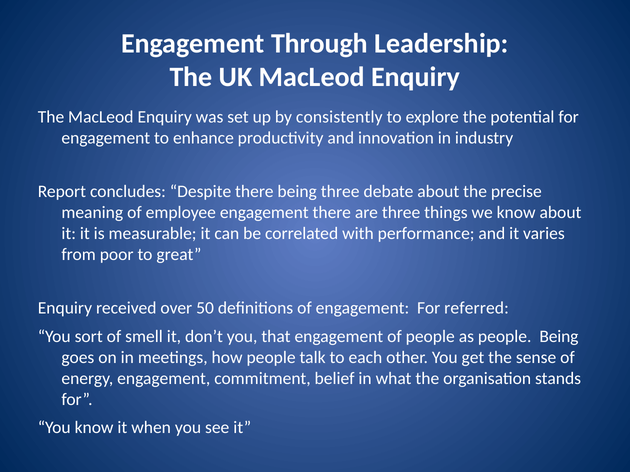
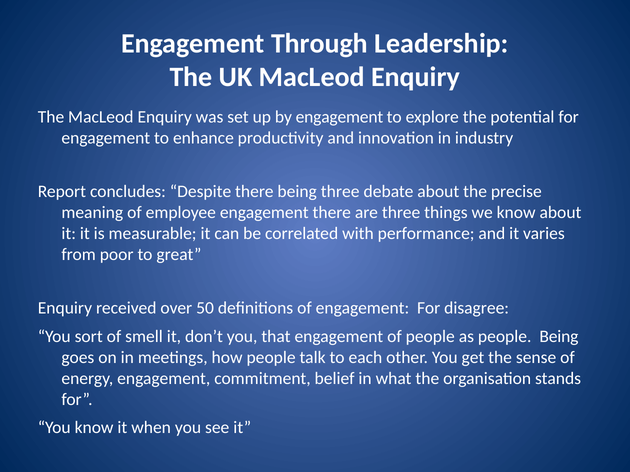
by consistently: consistently -> engagement (339, 117)
referred: referred -> disagree (477, 308)
